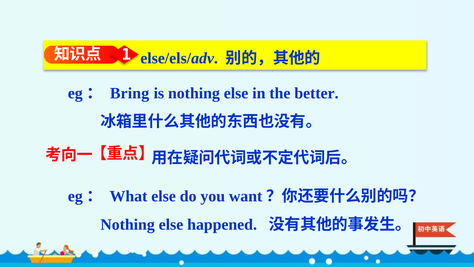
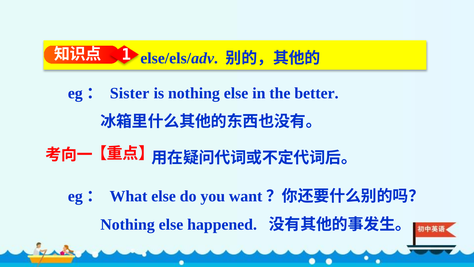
Bring: Bring -> Sister (130, 93)
